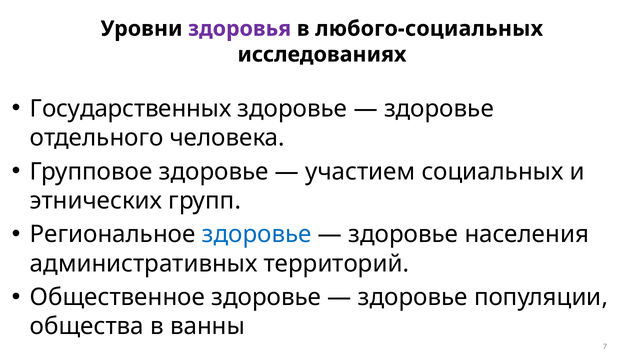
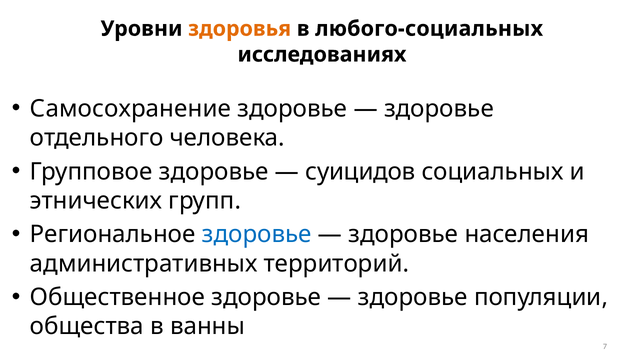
здоровья colour: purple -> orange (240, 29)
Государственных: Государственных -> Самосохранение (131, 108)
участием: участием -> суицидов (360, 171)
